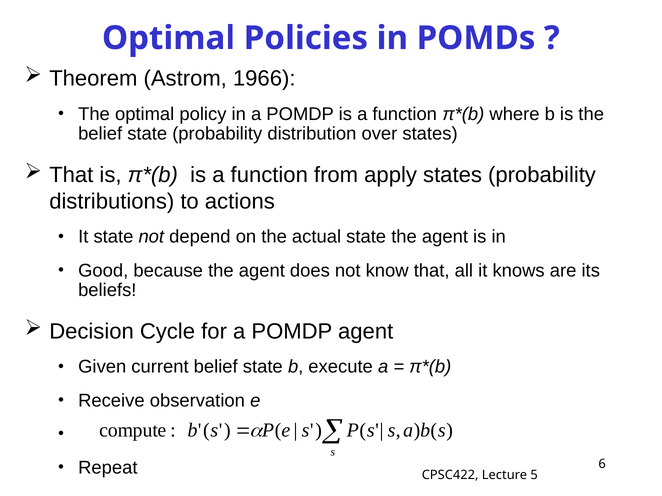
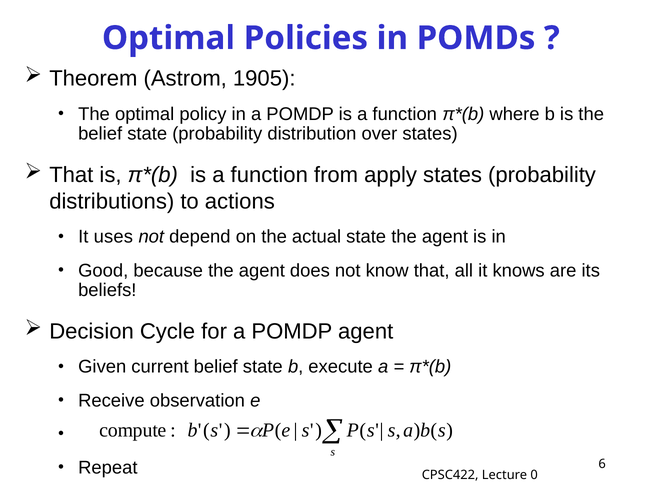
1966: 1966 -> 1905 (264, 79)
It state: state -> uses (113, 237)
5: 5 -> 0 (534, 476)
